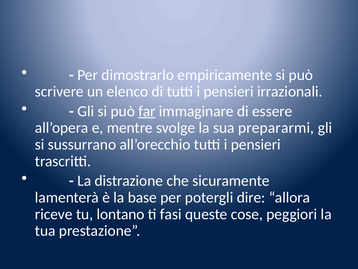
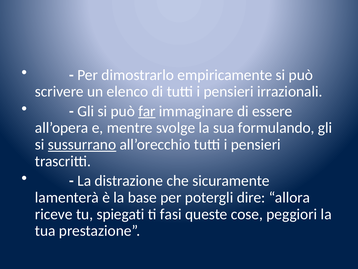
prepararmi: prepararmi -> formulando (276, 128)
sussurrano underline: none -> present (82, 144)
lontano: lontano -> spiegati (121, 214)
